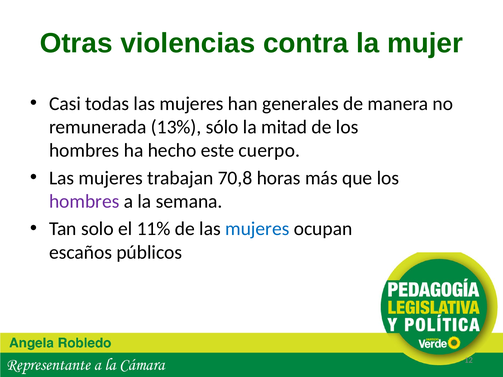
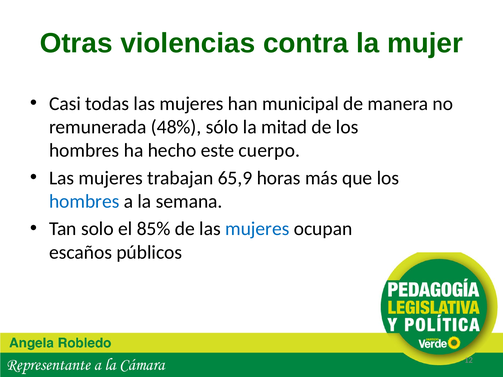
generales: generales -> municipal (301, 104)
13%: 13% -> 48% (176, 127)
70,8: 70,8 -> 65,9 (235, 178)
hombres colour: purple -> blue (84, 202)
11%: 11% -> 85% (154, 229)
